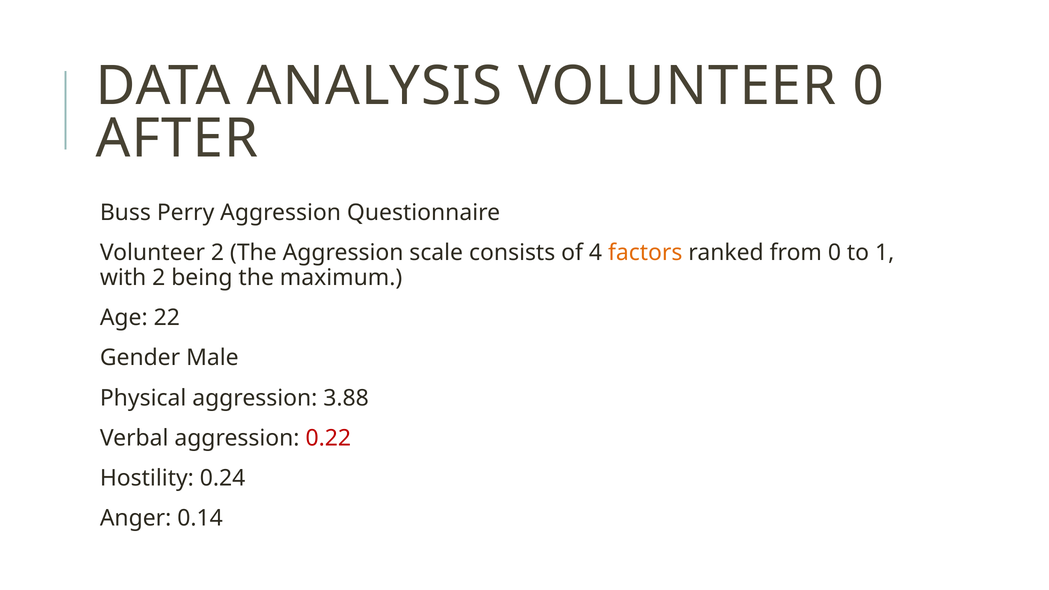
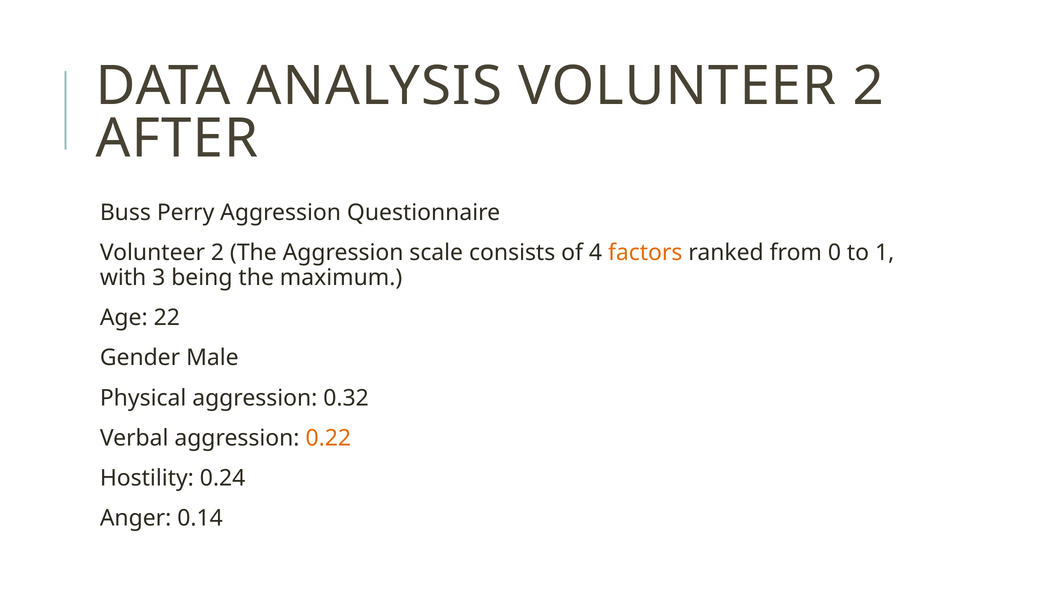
ANALYSIS VOLUNTEER 0: 0 -> 2 (868, 86)
with 2: 2 -> 3 (159, 278)
3.88: 3.88 -> 0.32 (346, 398)
0.22 colour: red -> orange (328, 438)
